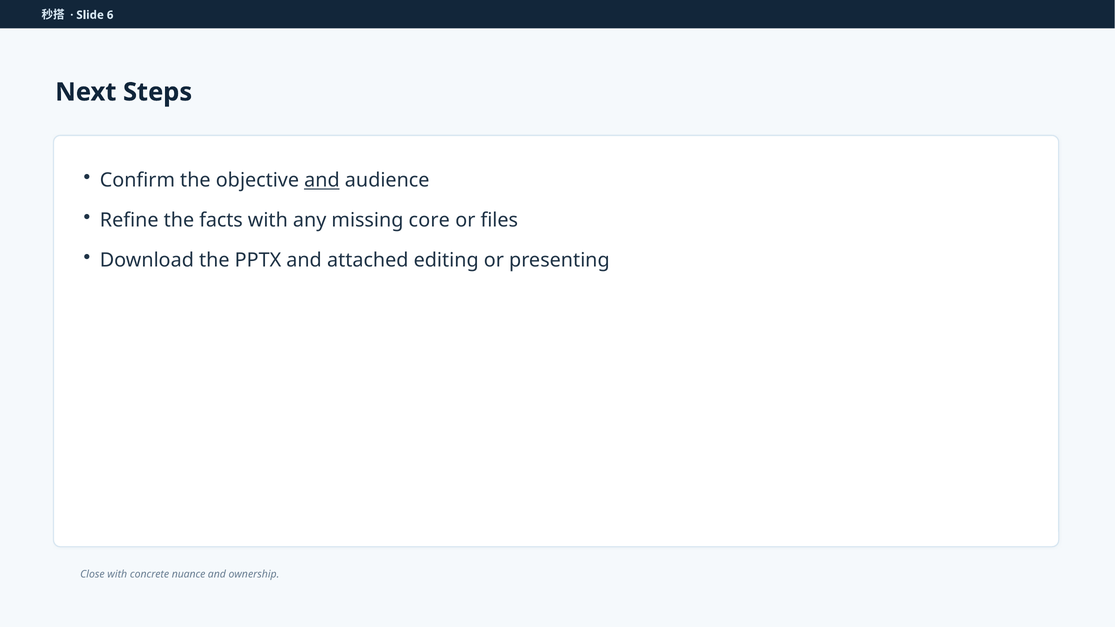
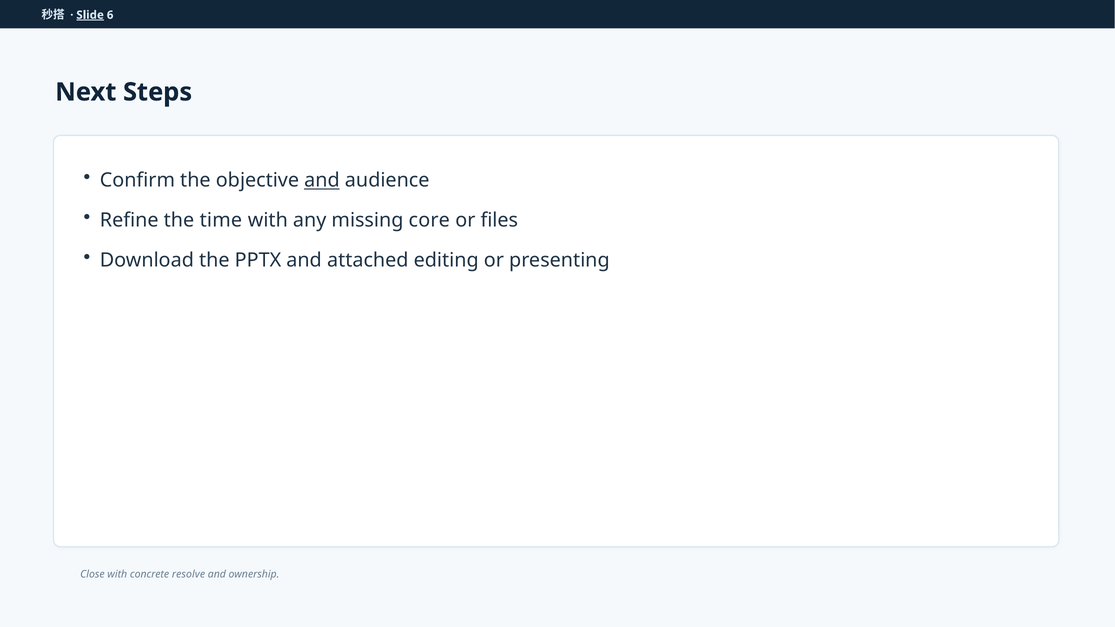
Slide underline: none -> present (90, 15)
facts: facts -> time (221, 220)
nuance: nuance -> resolve (189, 574)
